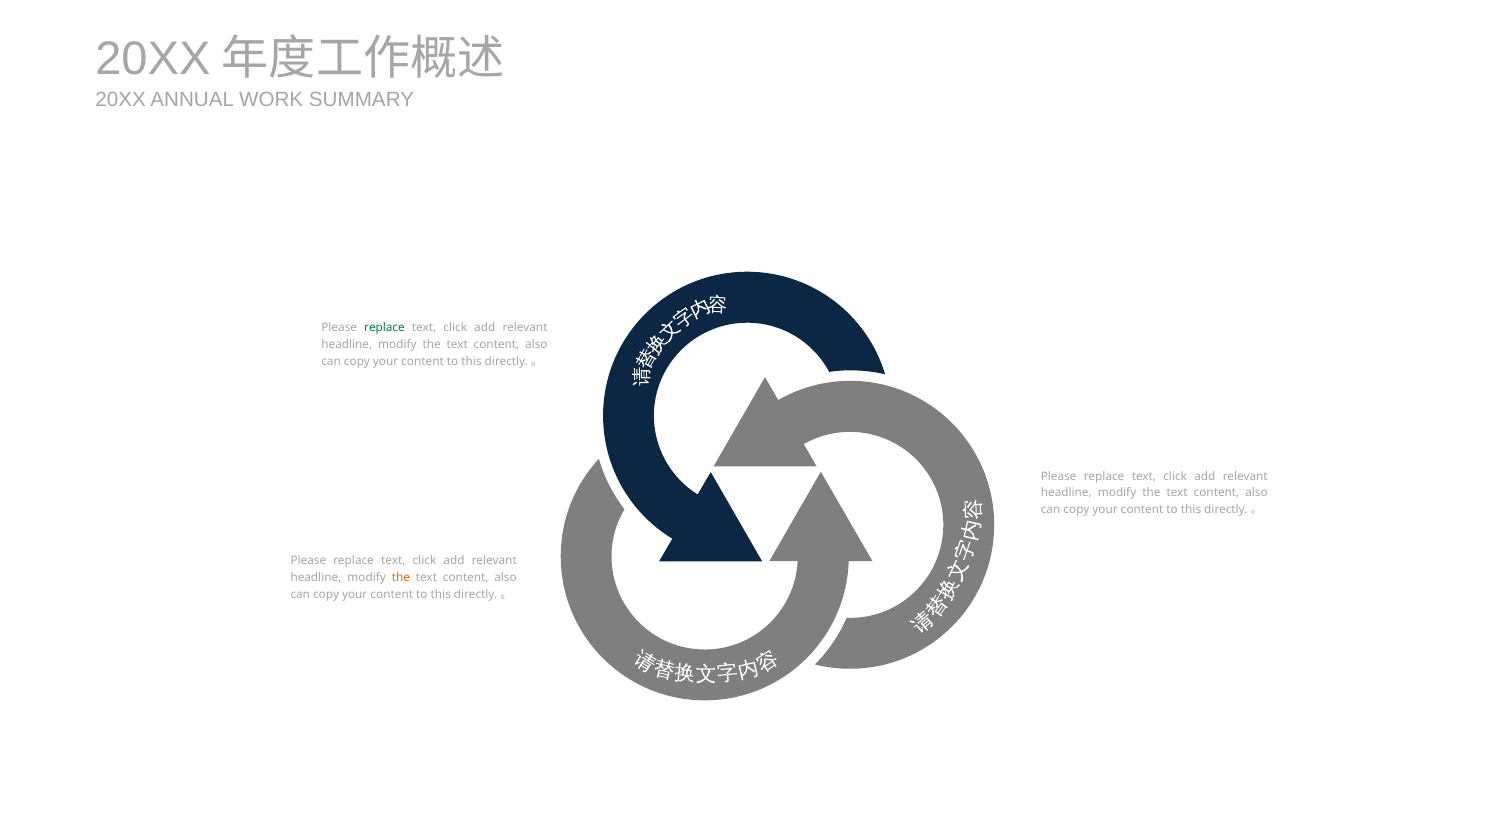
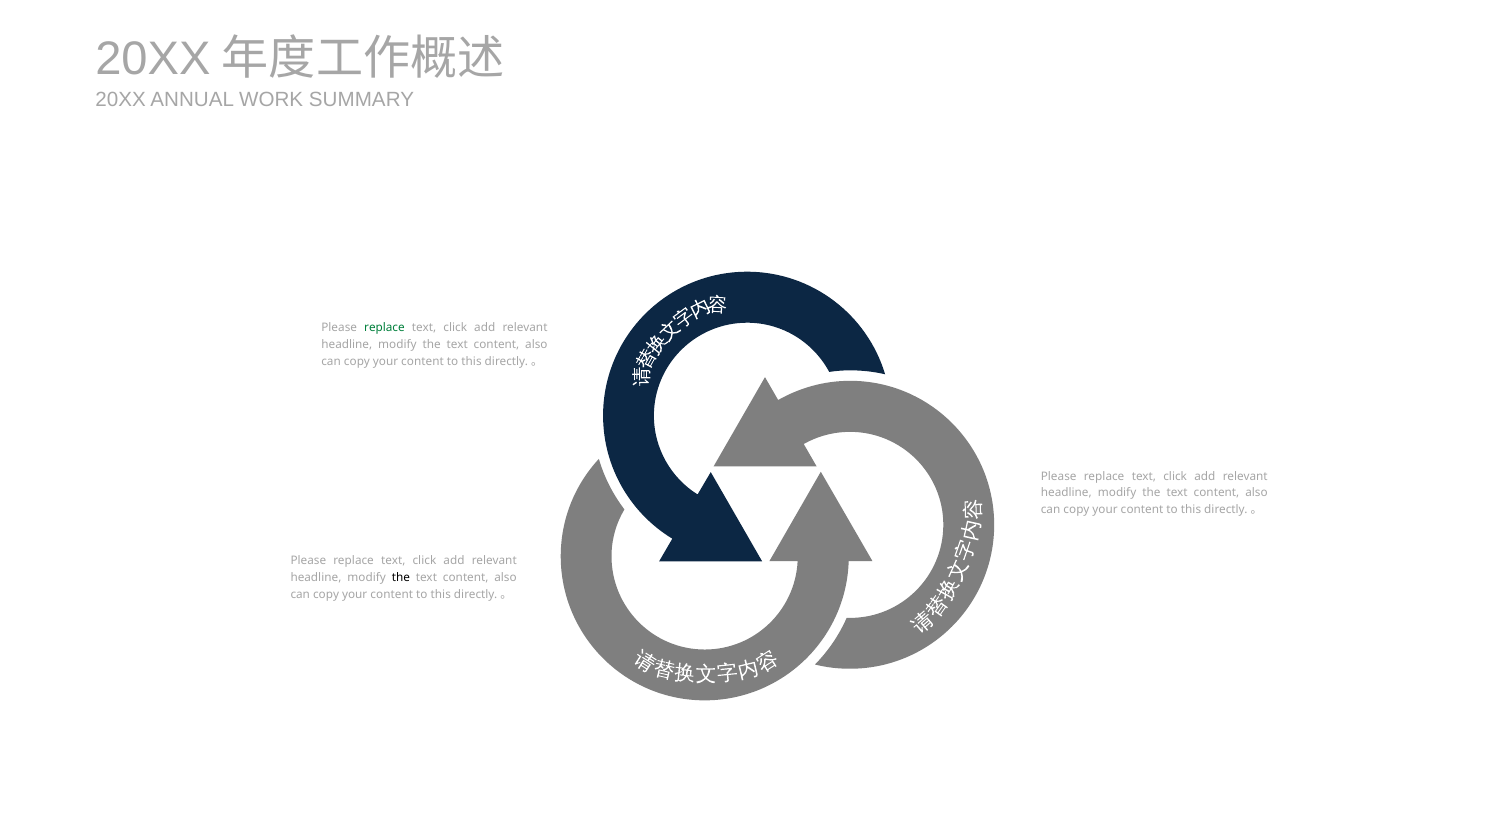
the colour: orange -> black (401, 578)
